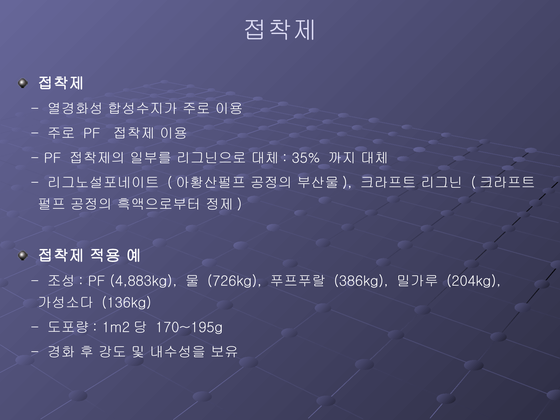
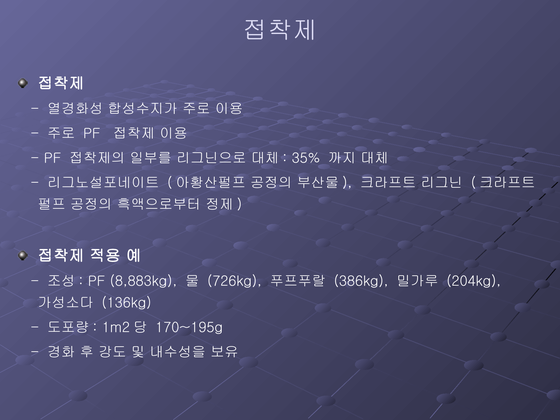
4,883kg: 4,883kg -> 8,883kg (143, 281)
